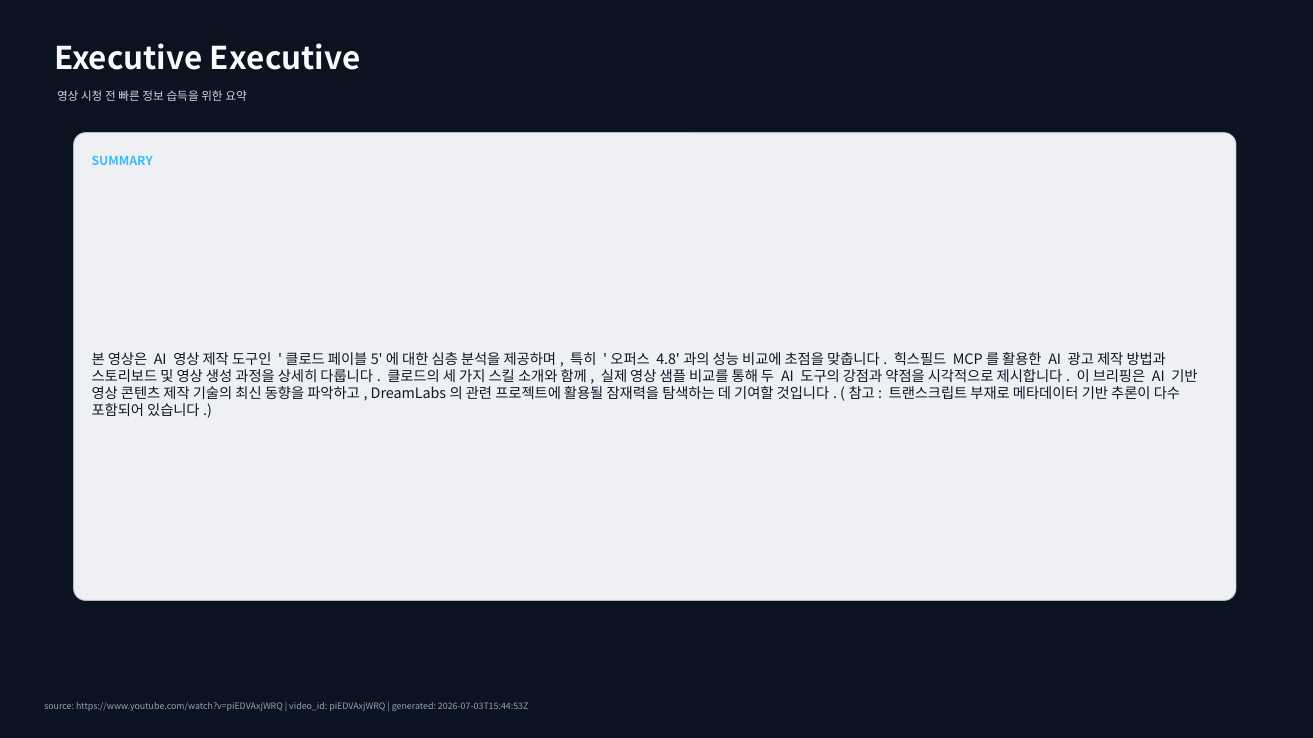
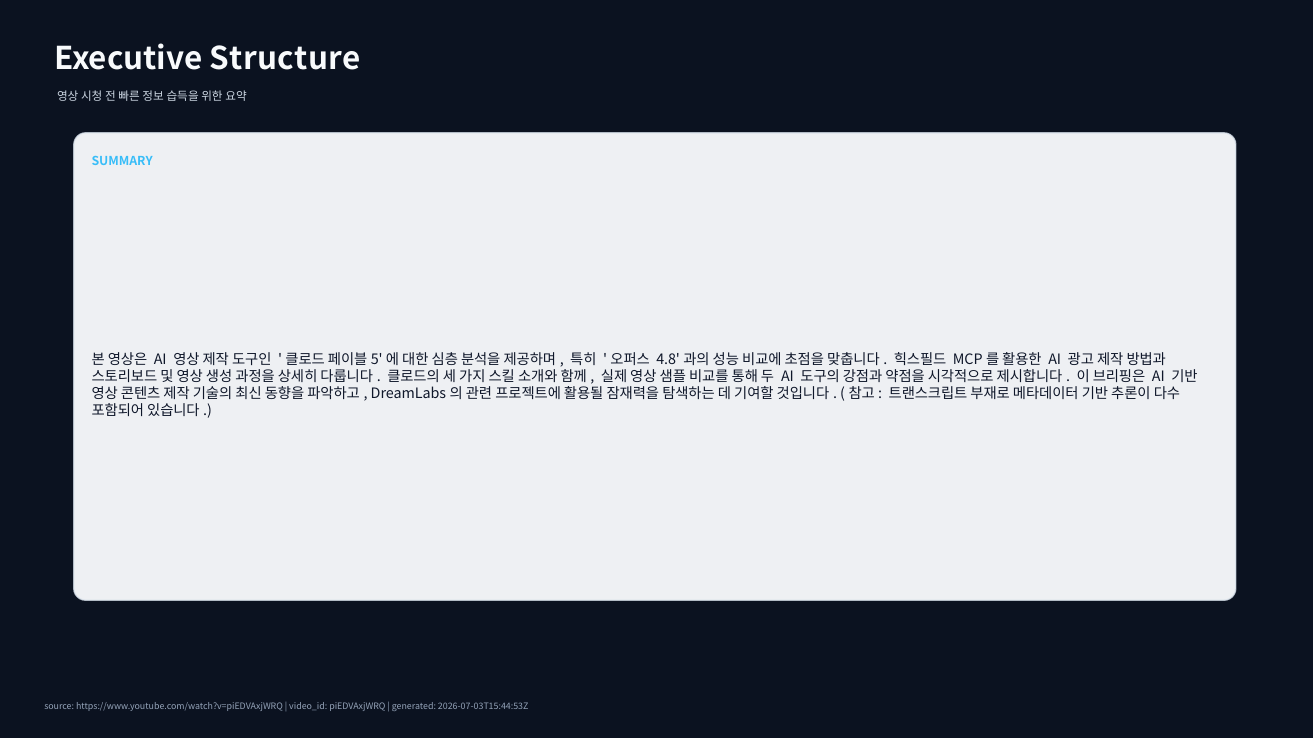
Executive Executive: Executive -> Structure (285, 59)
